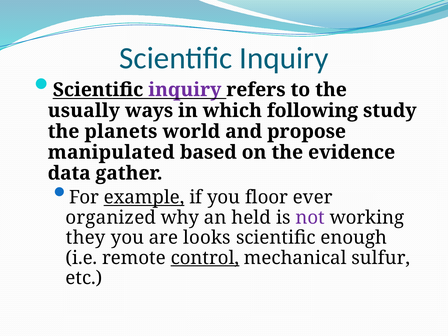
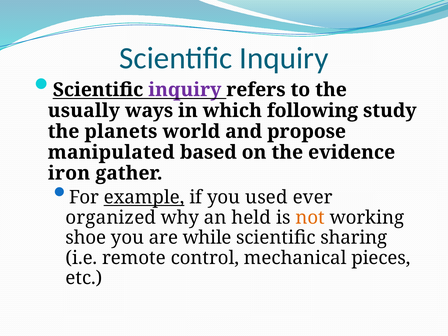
data: data -> iron (69, 173)
floor: floor -> used (266, 197)
not colour: purple -> orange (310, 218)
they: they -> shoe (86, 238)
looks: looks -> while (207, 238)
enough: enough -> sharing (354, 238)
control underline: present -> none (205, 258)
sulfur: sulfur -> pieces (381, 258)
